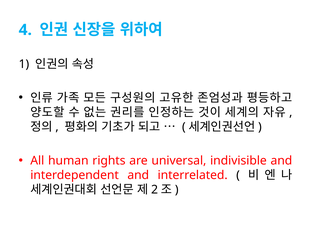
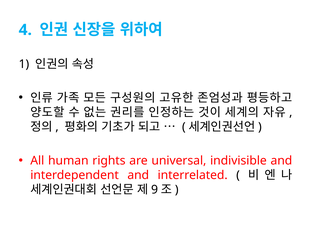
2: 2 -> 9 (155, 190)
